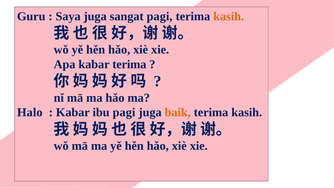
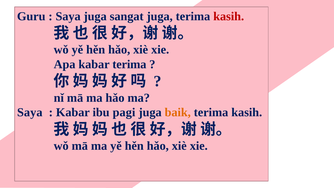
sangat pagi: pagi -> juga (160, 16)
kasih colour: orange -> red (229, 16)
Halo: Halo -> Saya (30, 112)
